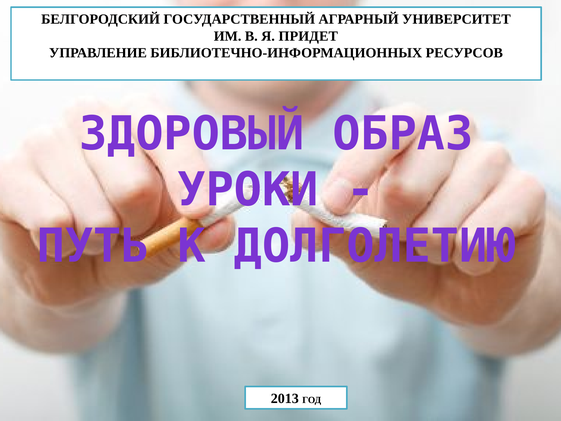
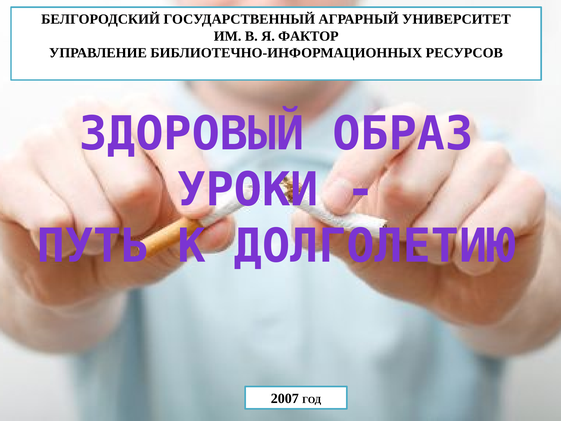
ПРИДЕТ: ПРИДЕТ -> ФАКТОР (308, 36)
2013: 2013 -> 2007 (285, 398)
